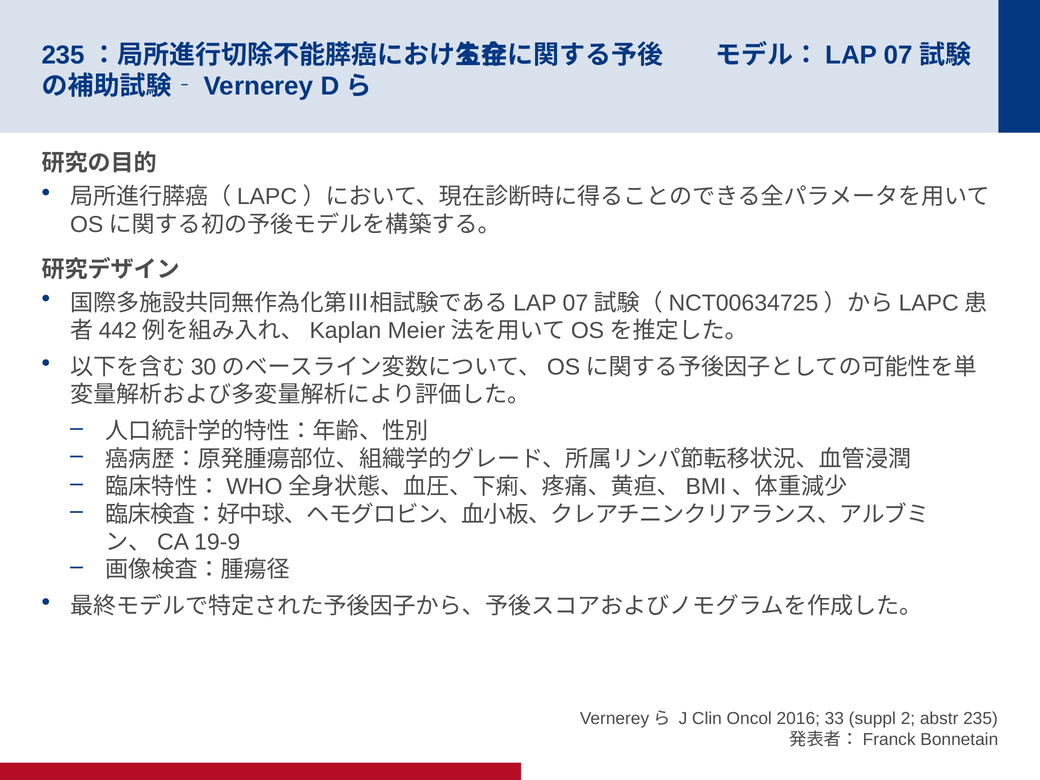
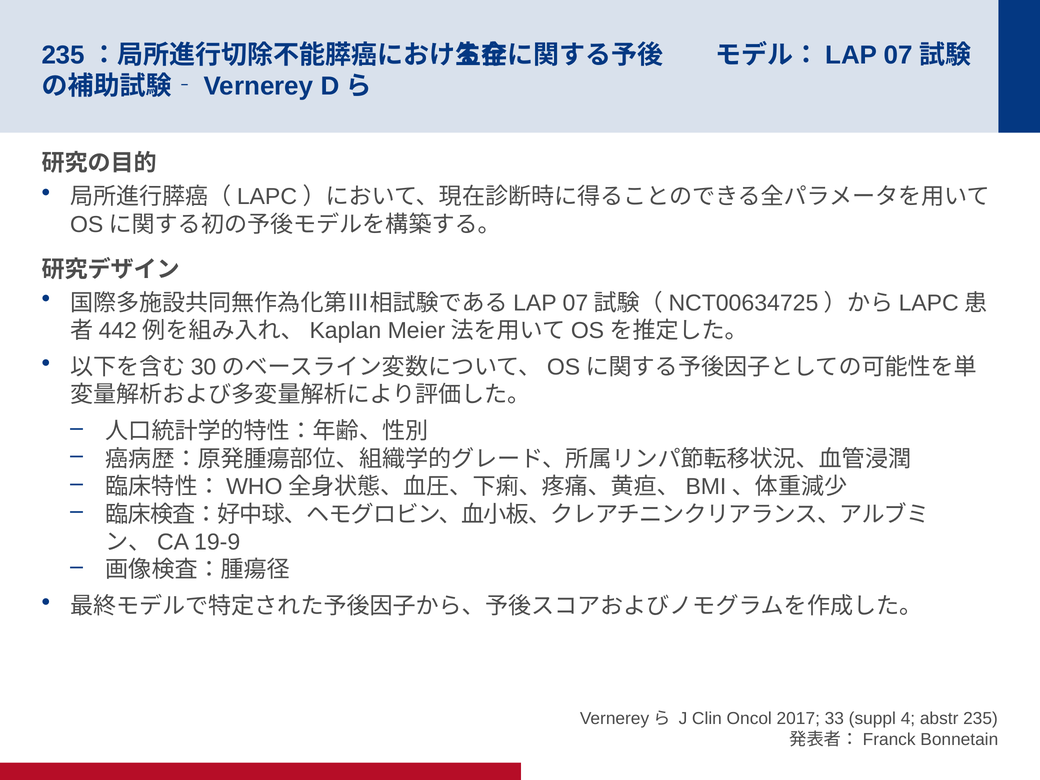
2016: 2016 -> 2017 (798, 719)
2: 2 -> 4 (908, 719)
